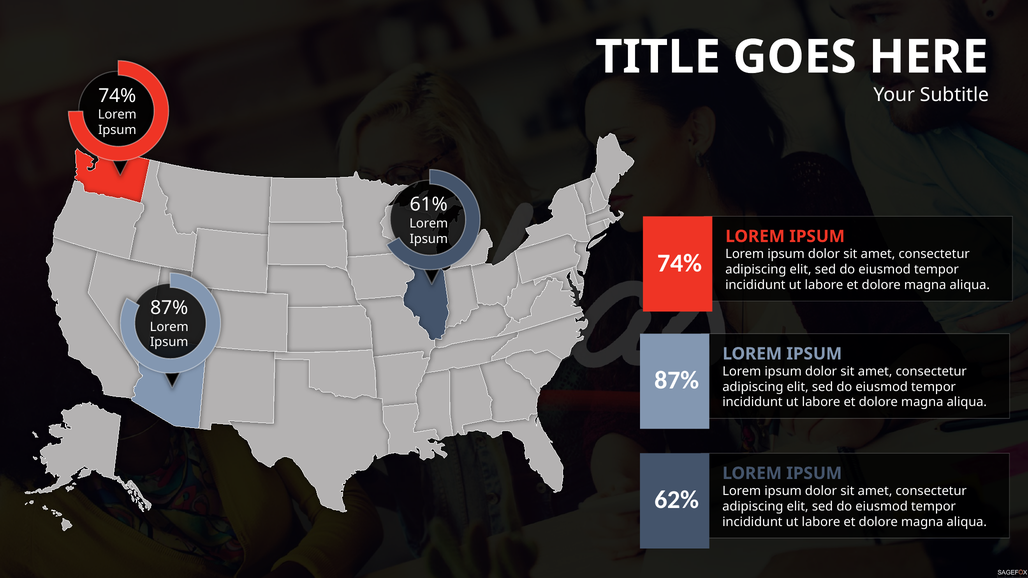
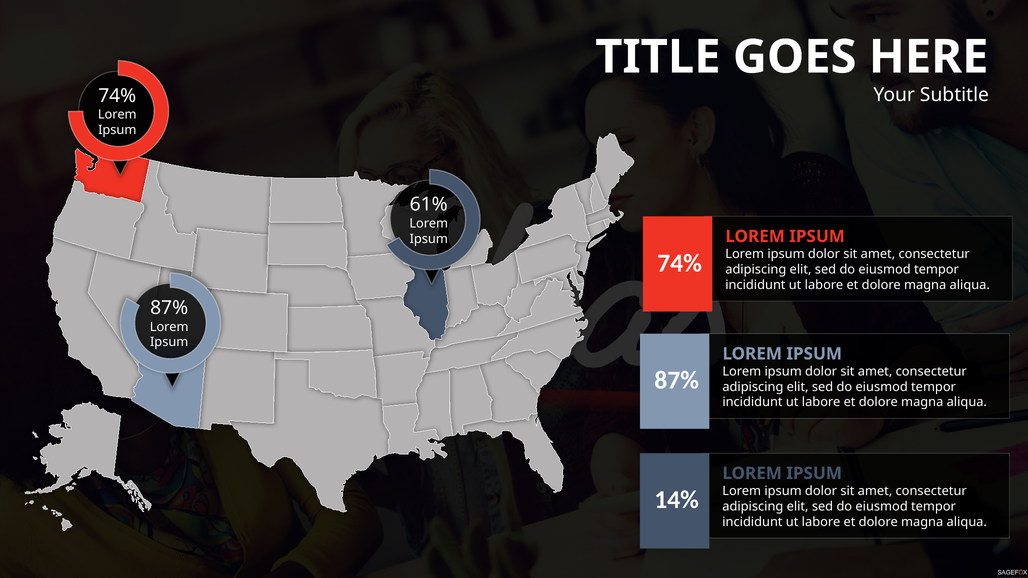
62%: 62% -> 14% (677, 500)
